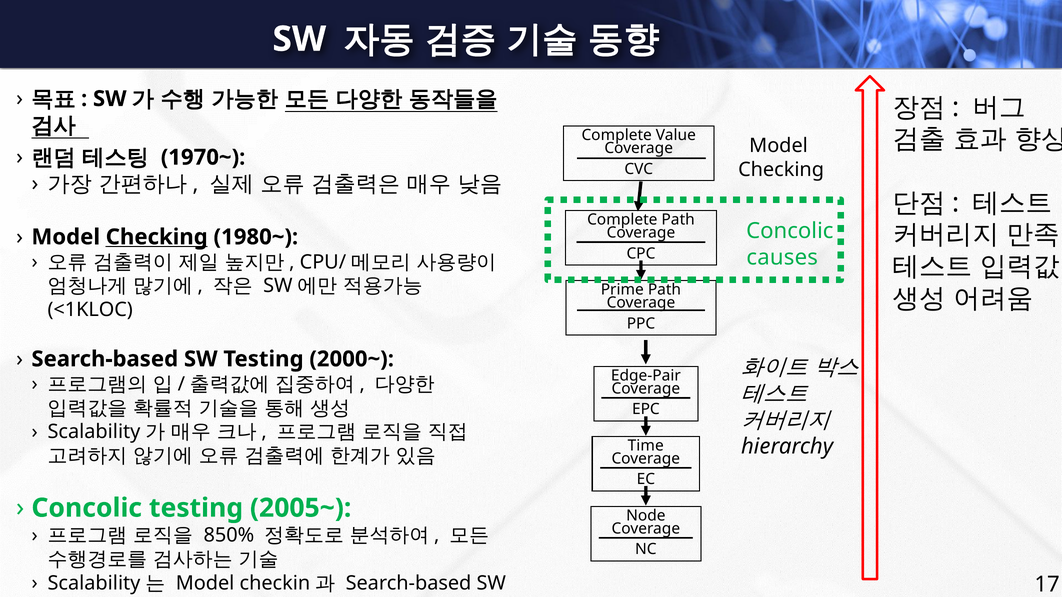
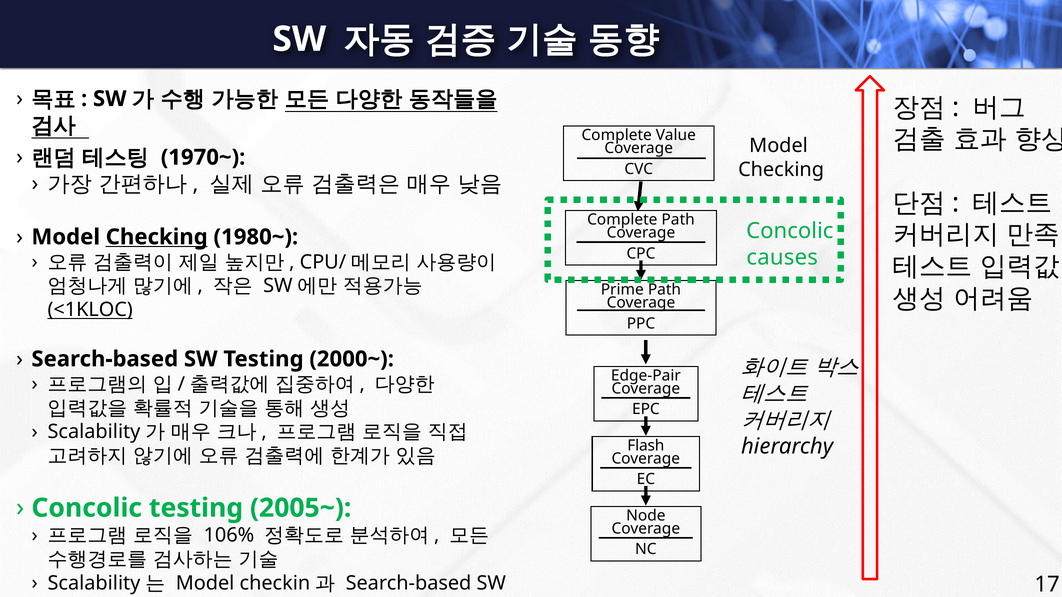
<1KLOC underline: none -> present (90, 310)
Time: Time -> Flash (646, 446)
850%: 850% -> 106% (229, 536)
